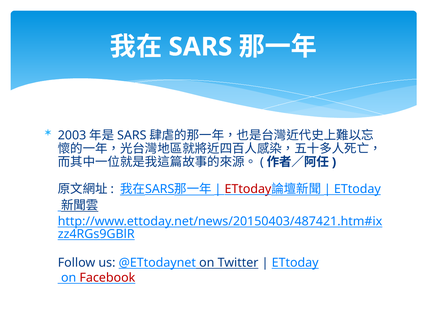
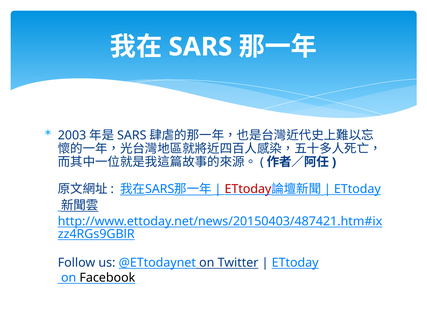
Facebook colour: red -> black (107, 278)
